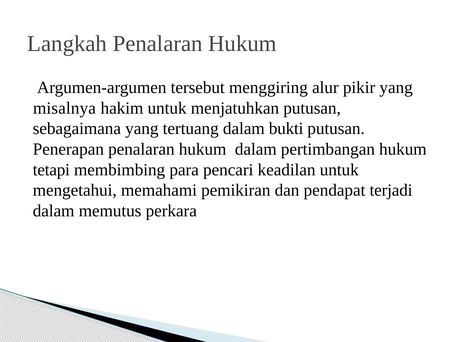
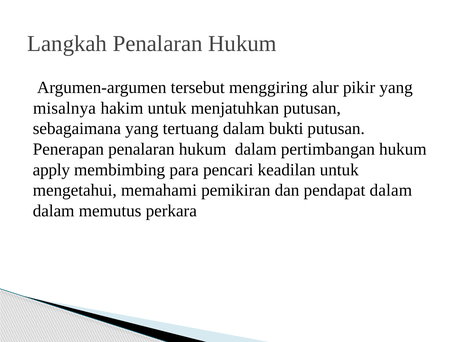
tetapi: tetapi -> apply (51, 170)
pendapat terjadi: terjadi -> dalam (391, 190)
